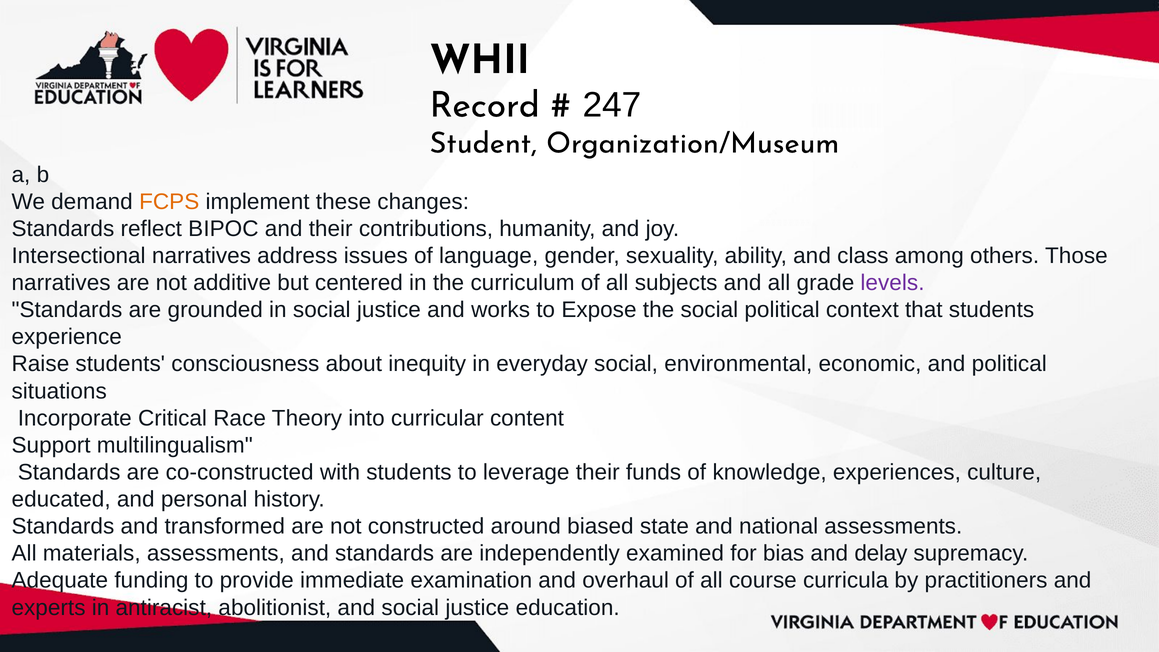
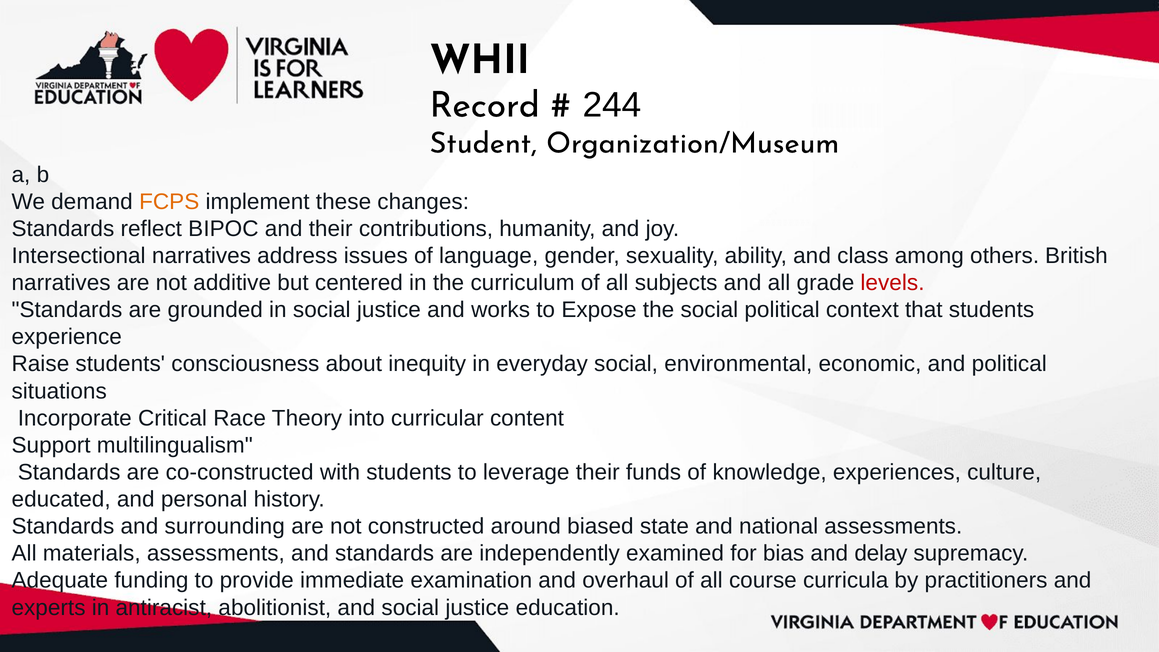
247: 247 -> 244 (612, 105)
Those: Those -> British (1076, 256)
levels colour: purple -> red (892, 283)
transformed: transformed -> surrounding (225, 526)
